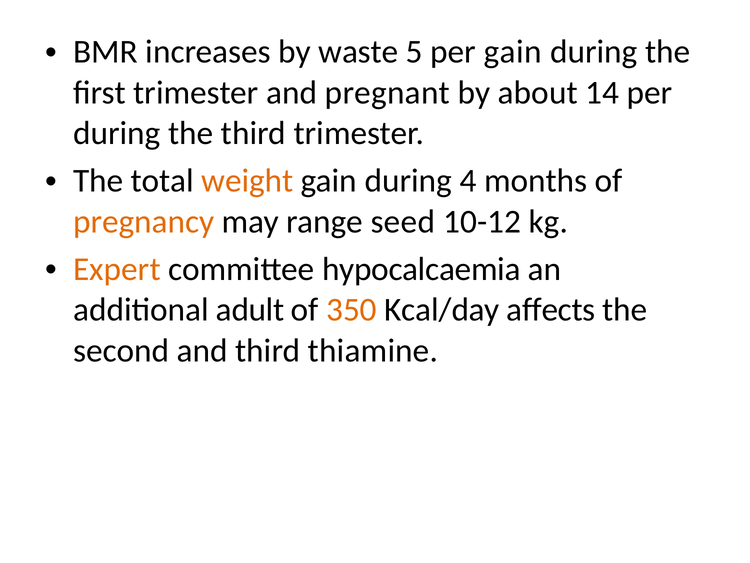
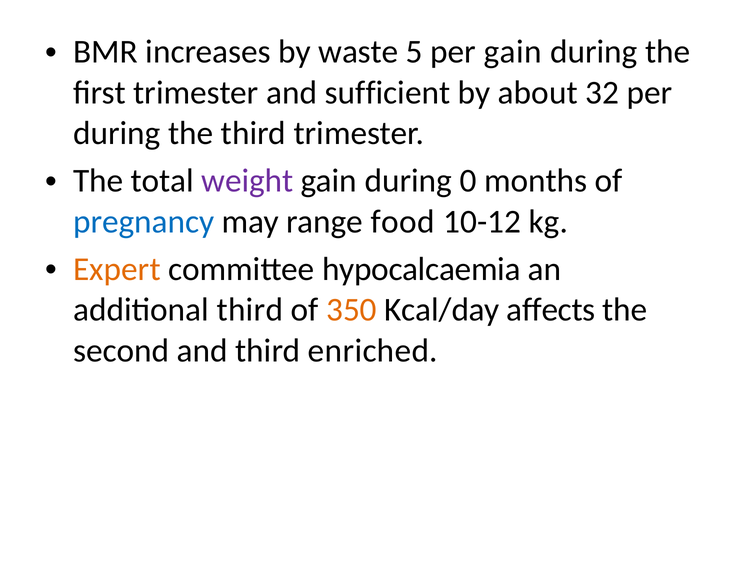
pregnant: pregnant -> sufficient (388, 93)
14: 14 -> 32 (602, 93)
weight colour: orange -> purple (247, 181)
4: 4 -> 0 (468, 181)
pregnancy colour: orange -> blue (144, 221)
seed: seed -> food (403, 221)
additional adult: adult -> third (250, 310)
thiamine: thiamine -> enriched (373, 350)
